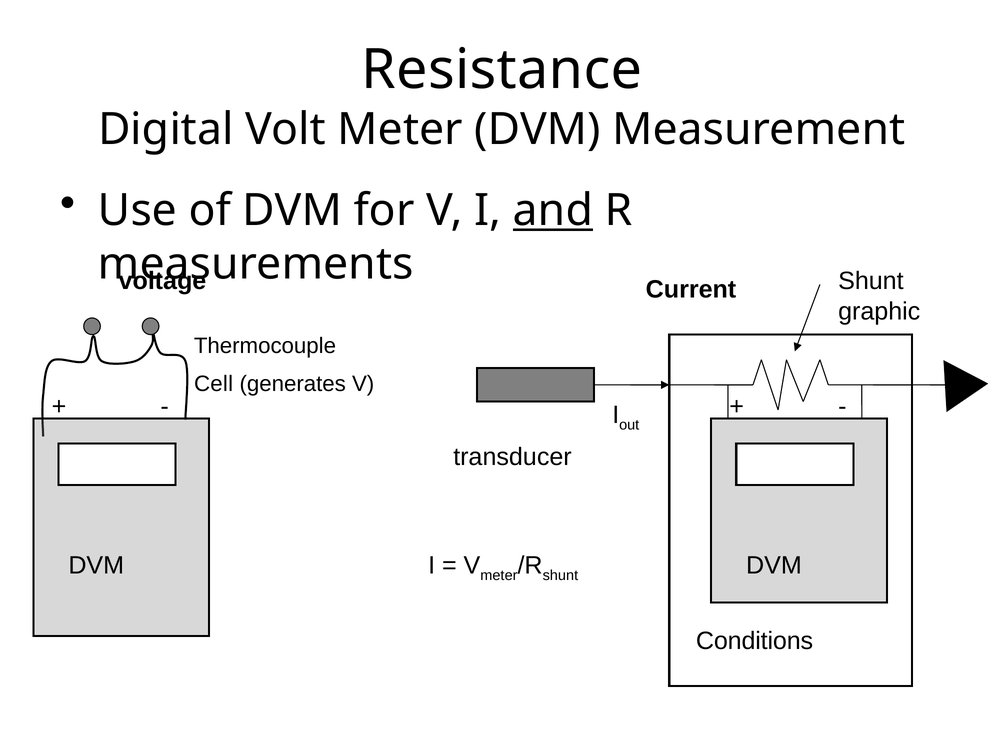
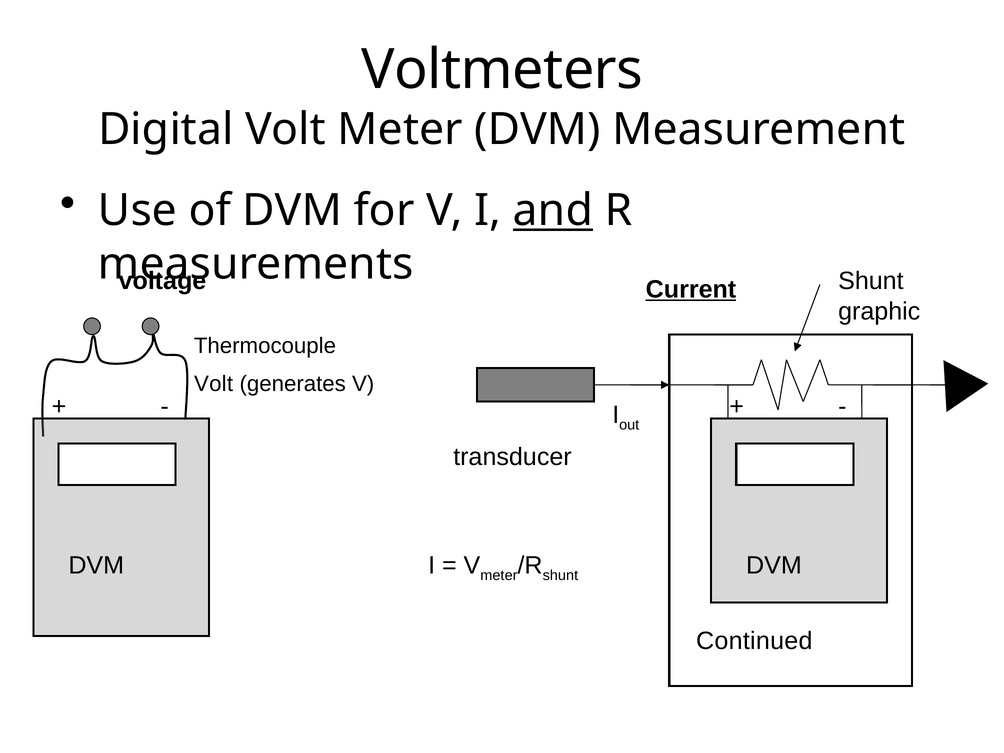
Resistance: Resistance -> Voltmeters (502, 70)
Current underline: none -> present (691, 289)
Cell: Cell -> Volt (214, 384)
Conditions: Conditions -> Continued (754, 641)
